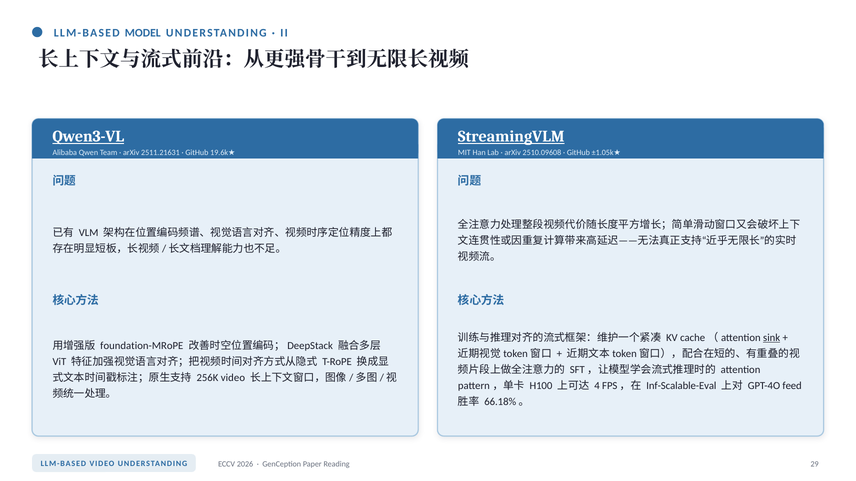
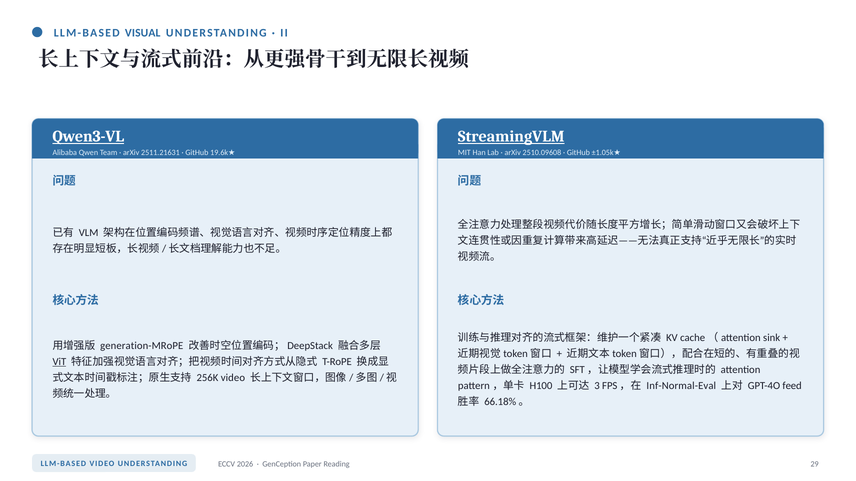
MODEL: MODEL -> VISUAL (143, 33)
sink underline: present -> none (772, 338)
foundation-MRoPE: foundation-MRoPE -> generation-MRoPE (142, 346)
ViT underline: none -> present (59, 362)
4: 4 -> 3 (597, 386)
Inf-Scalable-Eval: Inf-Scalable-Eval -> Inf-Normal-Eval (681, 386)
